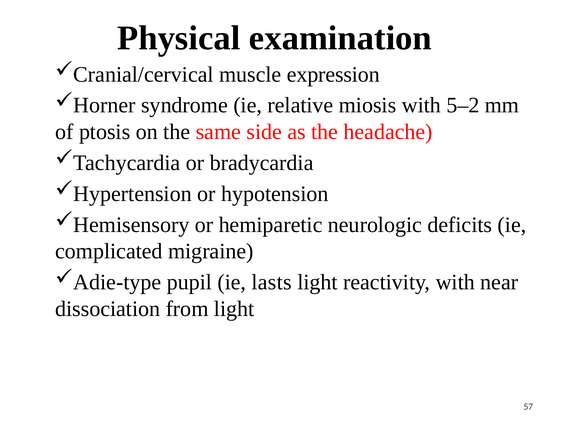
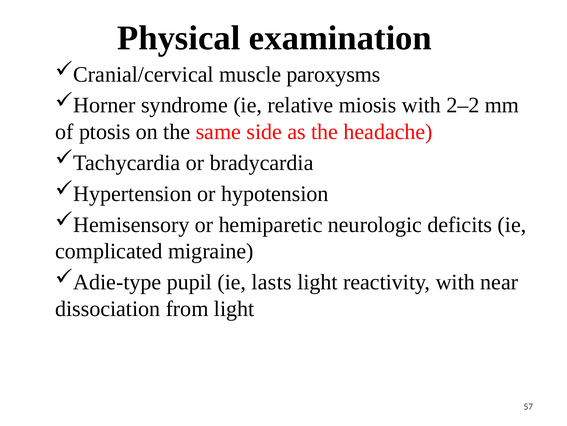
expression: expression -> paroxysms (333, 74)
5–2: 5–2 -> 2–2 (463, 105)
